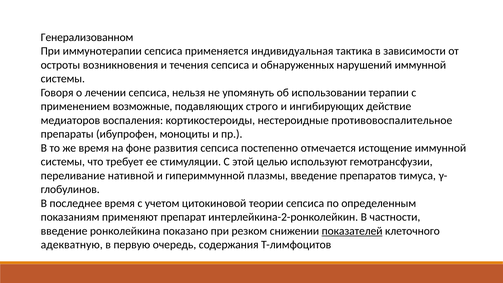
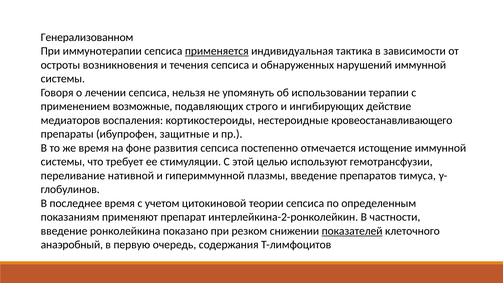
применяется underline: none -> present (217, 51)
противовоспалительное: противовоспалительное -> кровеостанавливающего (392, 120)
моноциты: моноциты -> защитные (185, 134)
адекватную: адекватную -> анаэробный (72, 245)
